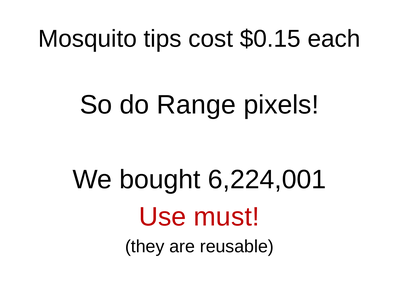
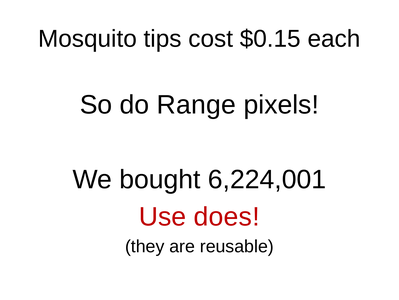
must: must -> does (227, 216)
